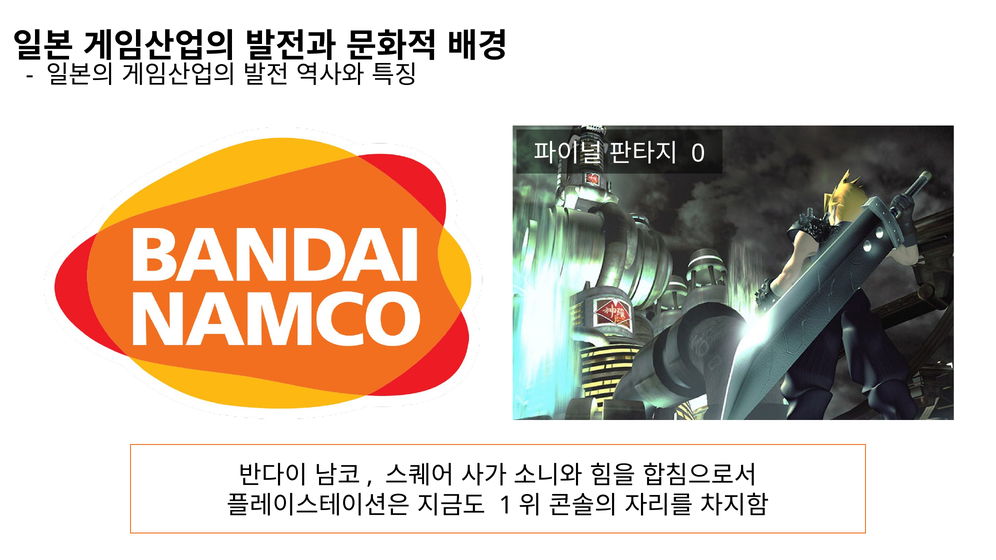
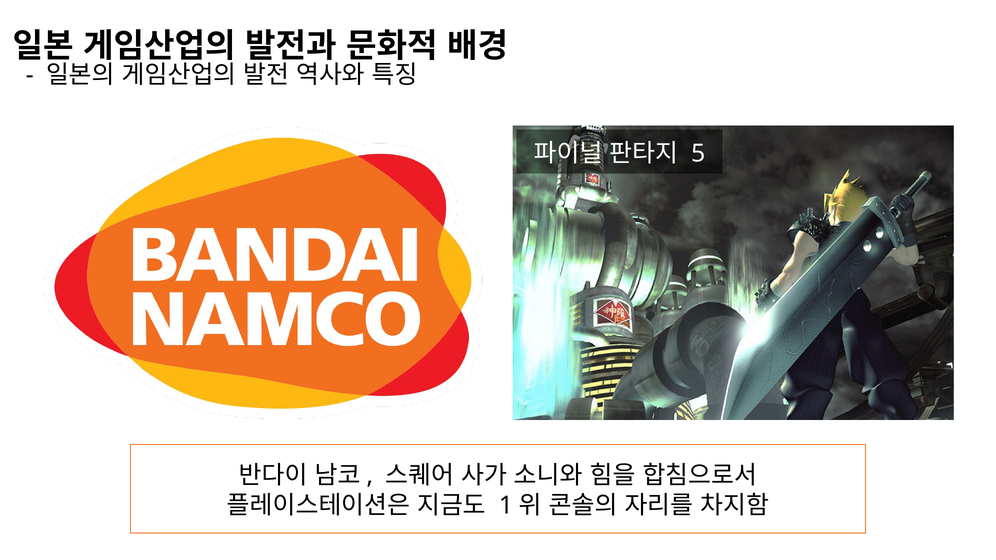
0: 0 -> 5 (698, 153)
